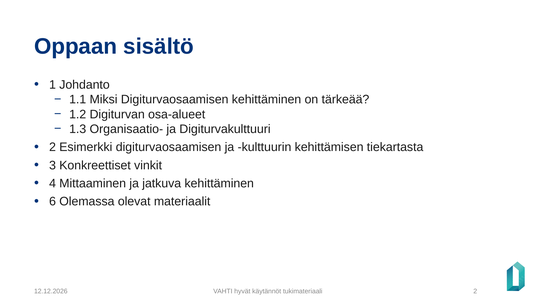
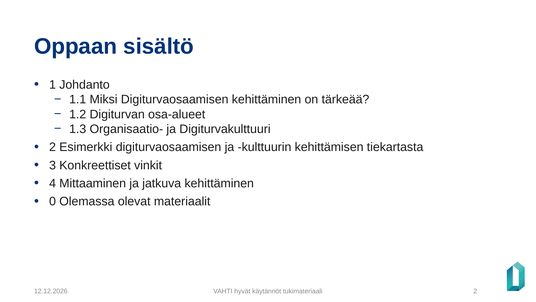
6: 6 -> 0 (53, 201)
